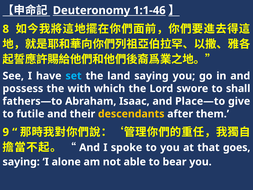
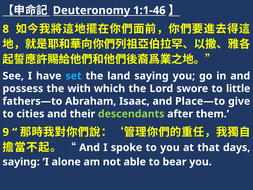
shall: shall -> little (238, 88)
futile: futile -> cities (30, 114)
descendants colour: yellow -> light green (131, 114)
goes: goes -> days (237, 147)
